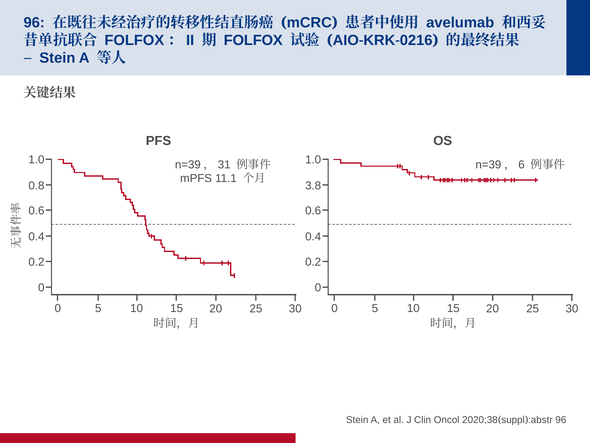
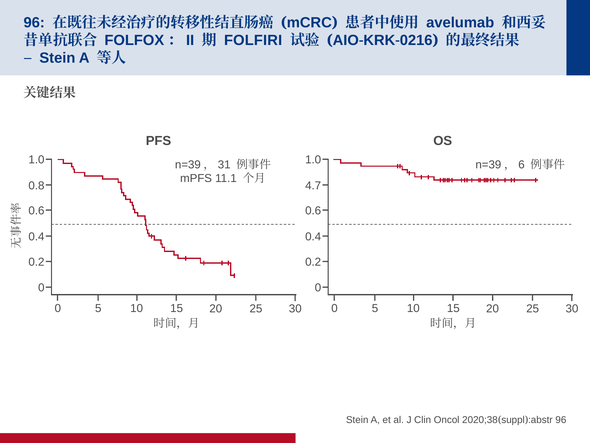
FOLFOX: FOLFOX -> FOLFIRI (253, 40)
3.8: 3.8 -> 4.7 (313, 185)
